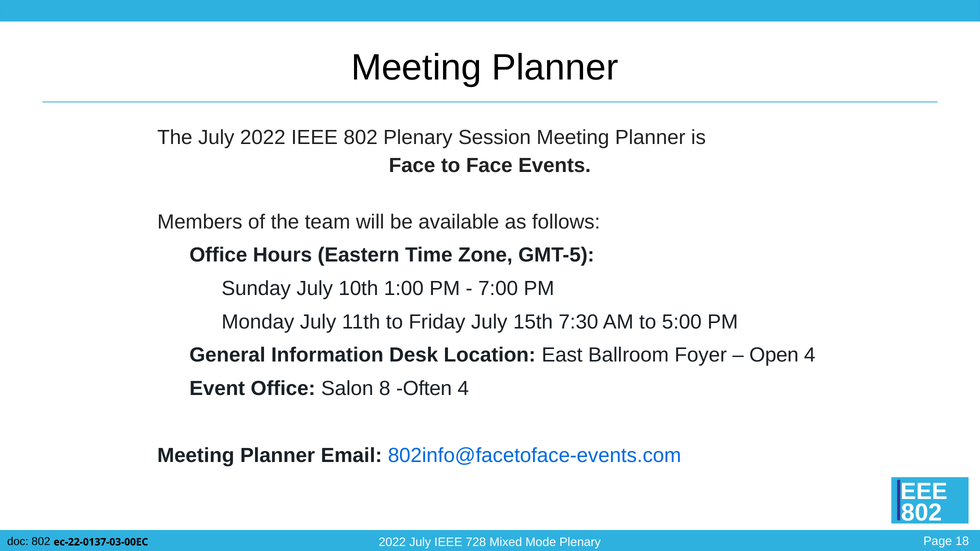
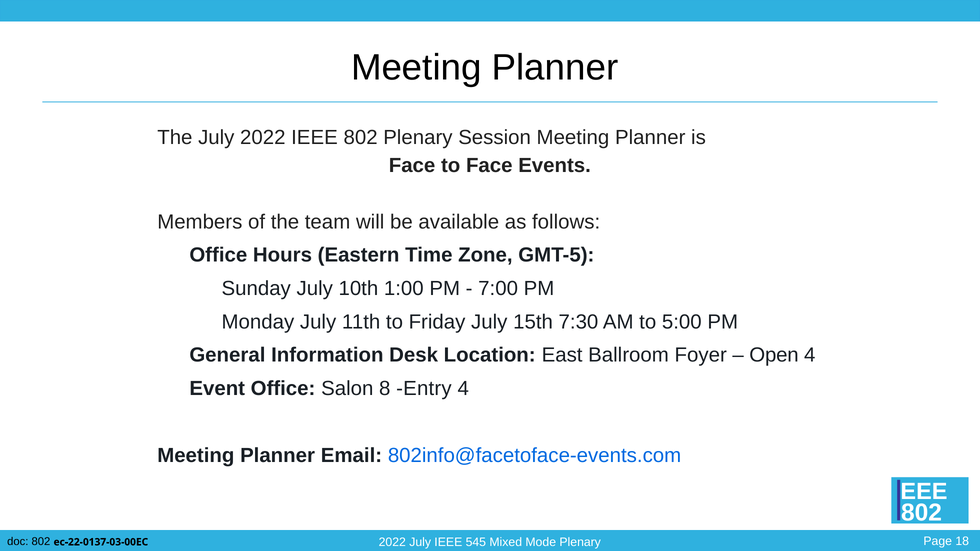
Often: Often -> Entry (424, 389)
728: 728 -> 545 (476, 543)
